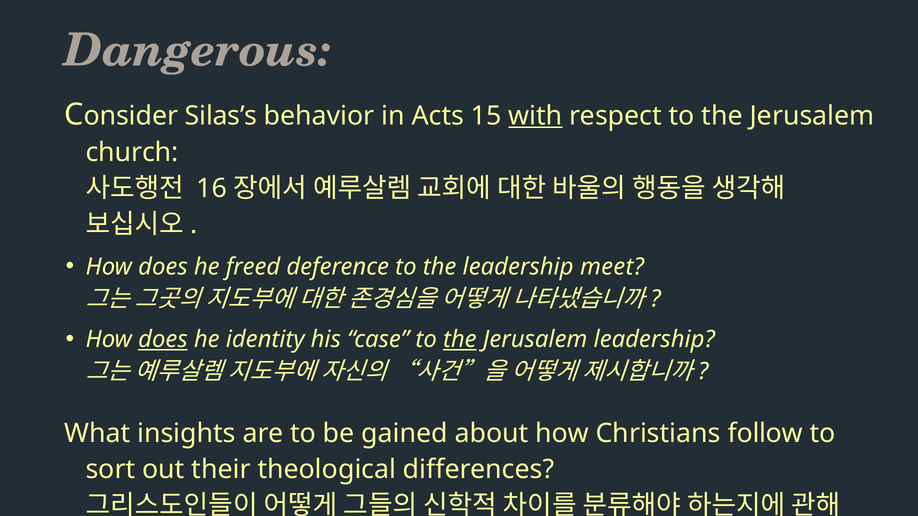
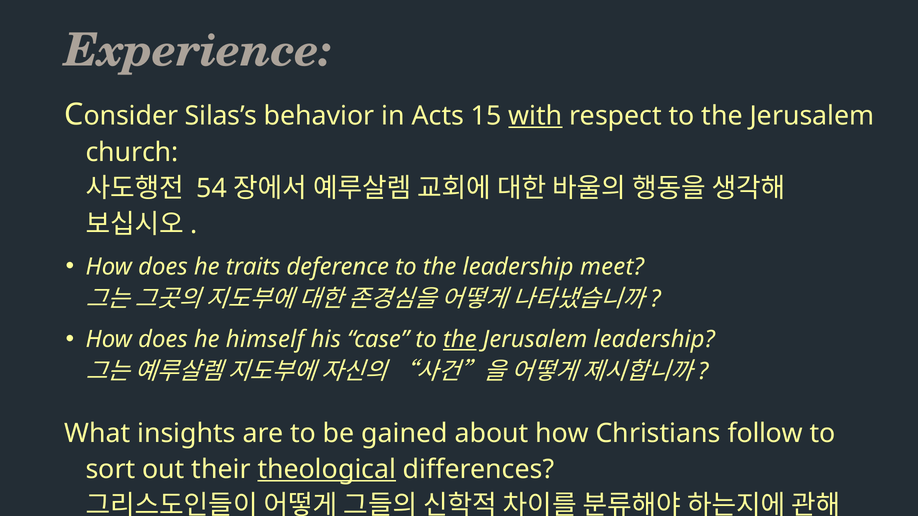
Dangerous: Dangerous -> Experience (198, 51)
16: 16 -> 54 (212, 189)
freed: freed -> traits (253, 267)
does underline: present -> none (163, 340)
identity: identity -> himself (265, 340)
theological underline: none -> present (327, 470)
